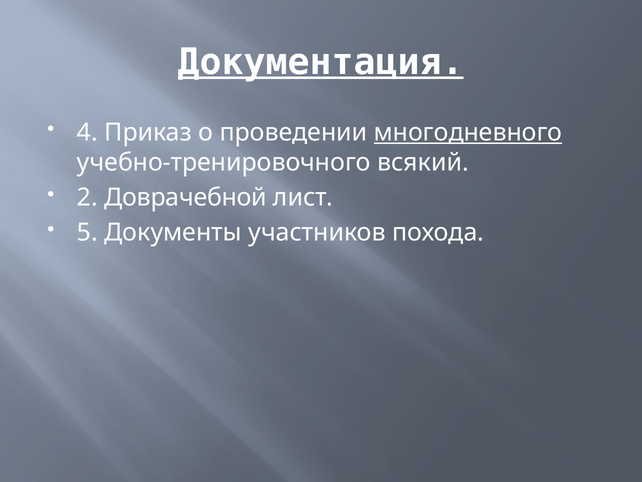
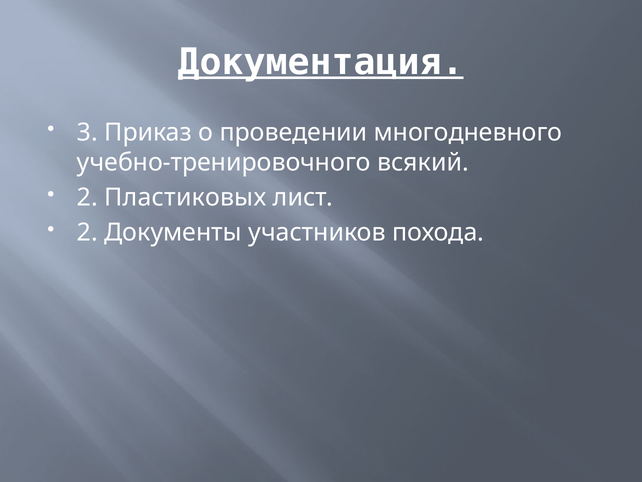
4: 4 -> 3 (87, 132)
многодневного underline: present -> none (468, 132)
Доврачебной: Доврачебной -> Пластиковых (185, 197)
5: 5 -> 2 (87, 232)
